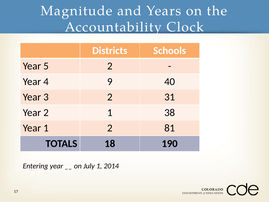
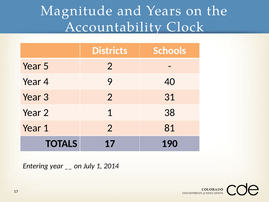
TOTALS 18: 18 -> 17 (110, 143)
